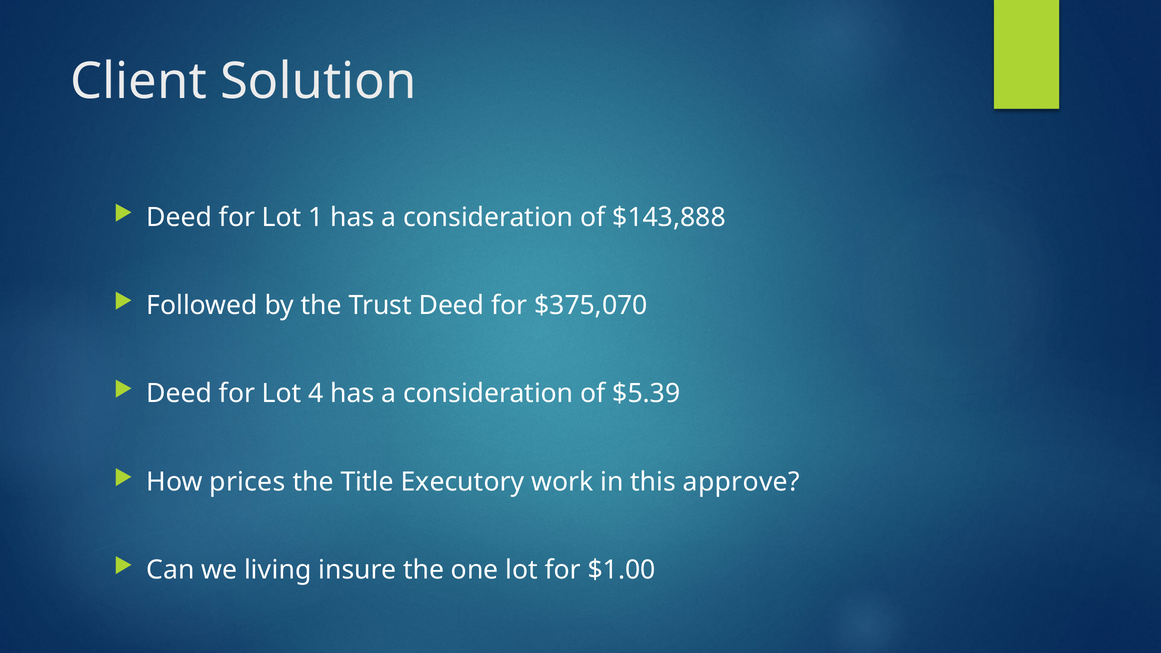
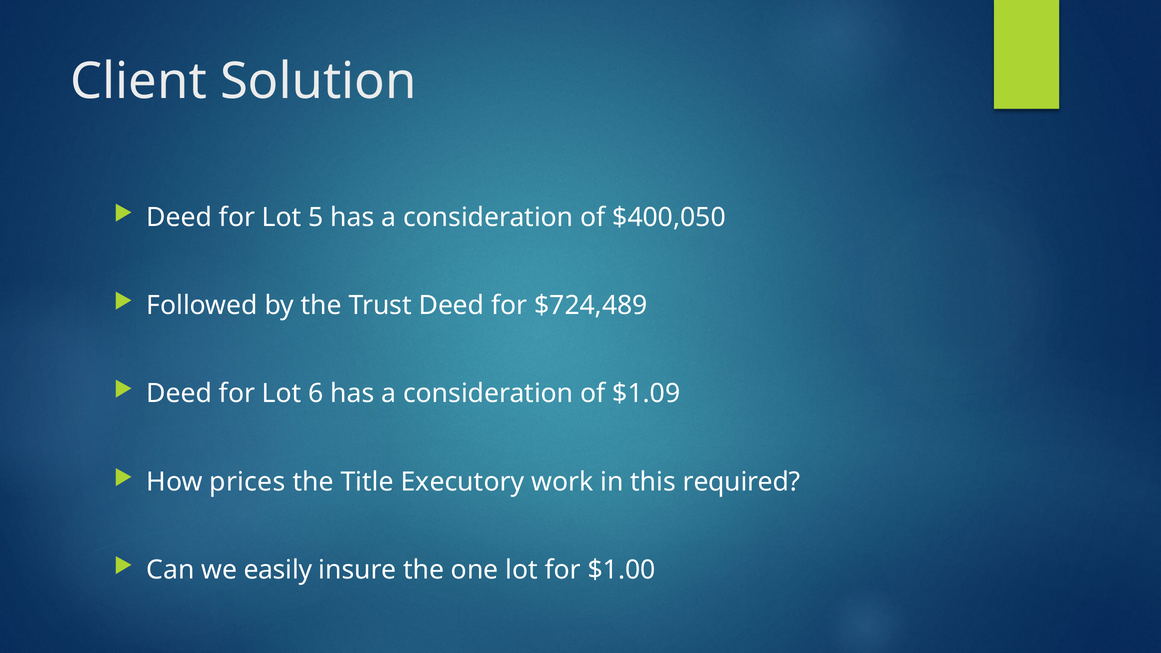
1: 1 -> 5 (316, 218)
$143,888: $143,888 -> $400,050 (669, 218)
$375,070: $375,070 -> $724,489 (591, 306)
4: 4 -> 6 (316, 394)
$5.39: $5.39 -> $1.09 (646, 394)
approve: approve -> required (742, 482)
living: living -> easily (278, 570)
